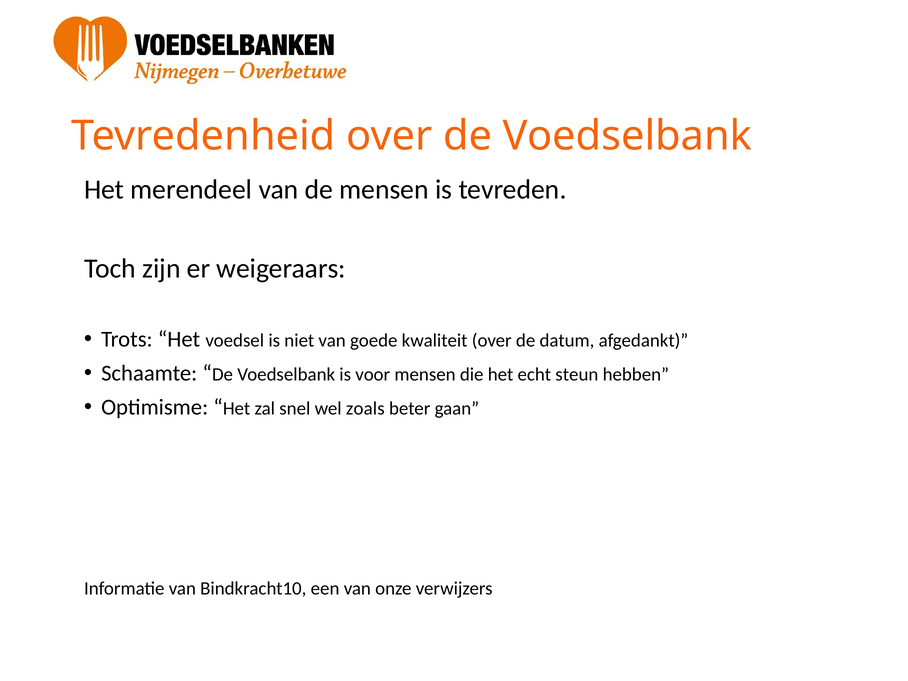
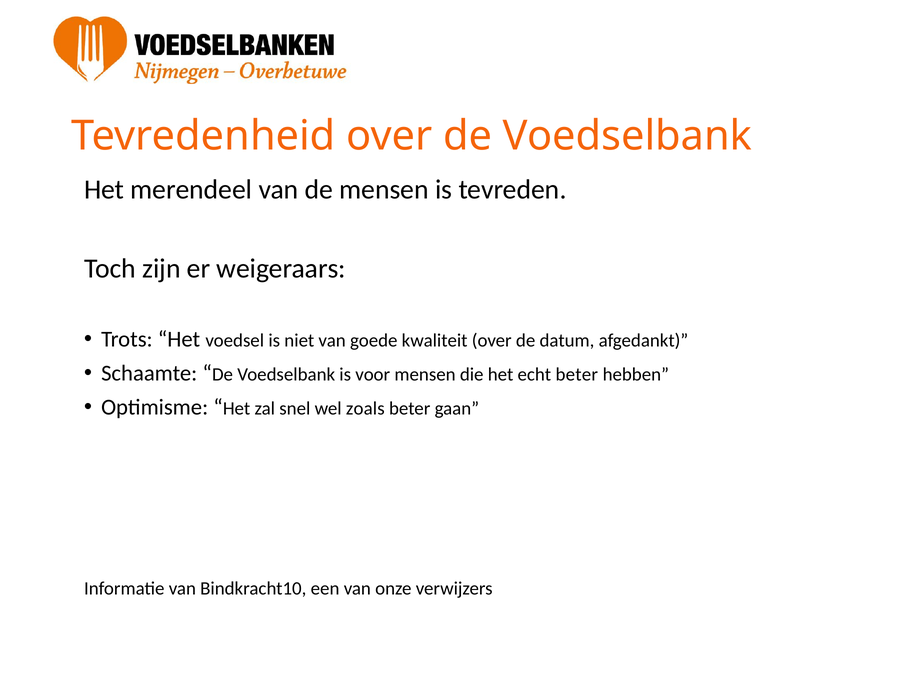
echt steun: steun -> beter (577, 375)
